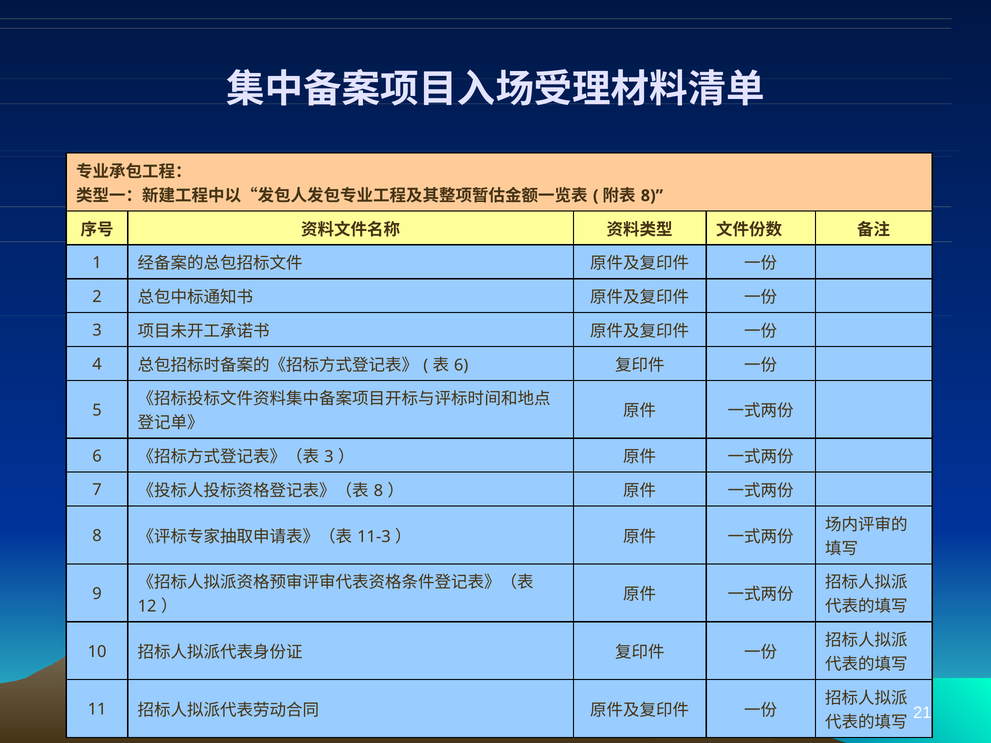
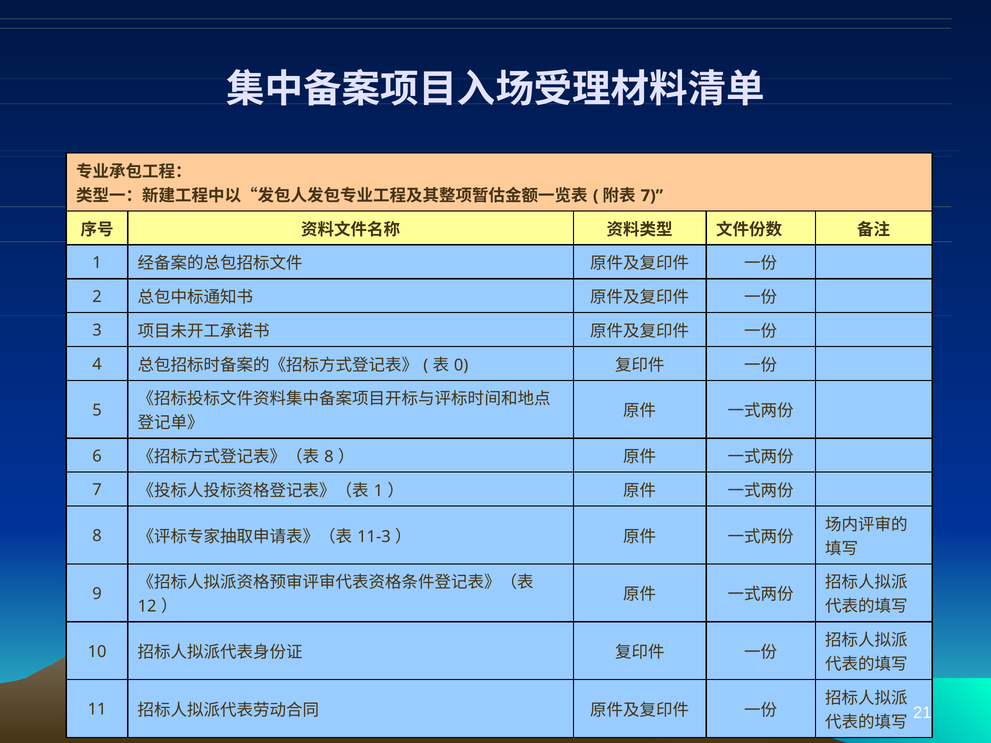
8: 8 -> 7 (652, 196)
6: 6 -> 0 (461, 365)
3: 3 -> 8 (329, 457)
8: 8 -> 1 (378, 491)
